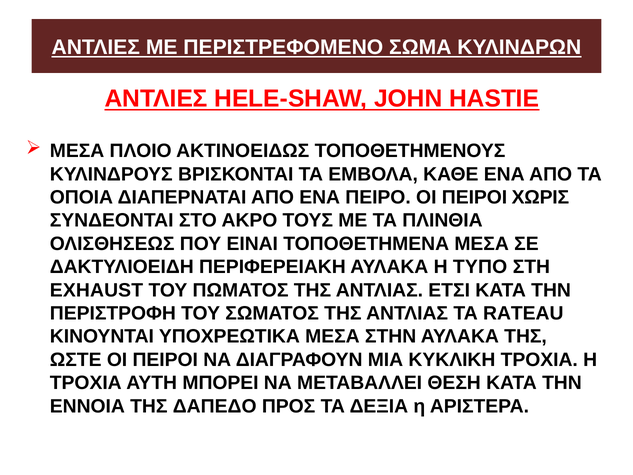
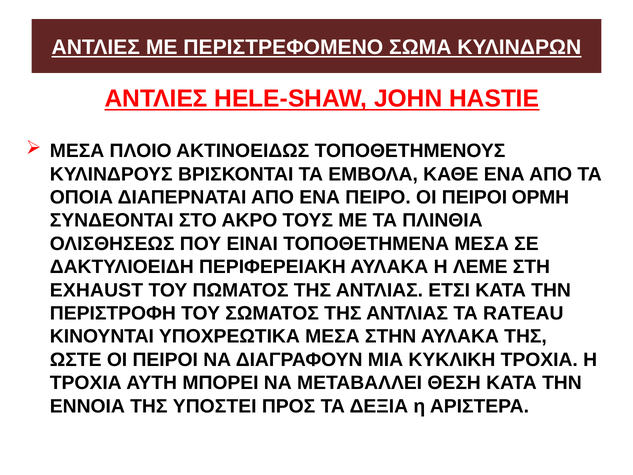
ΧΩΡΙΣ: ΧΩΡΙΣ -> ΟΡΜΗ (540, 197)
ΤΥΠΟ: ΤΥΠΟ -> ΛΕΜΕ (480, 267)
ΔΑΠΕΔΟ: ΔΑΠΕΔΟ -> ΥΠΟΣΤΕΙ (215, 406)
